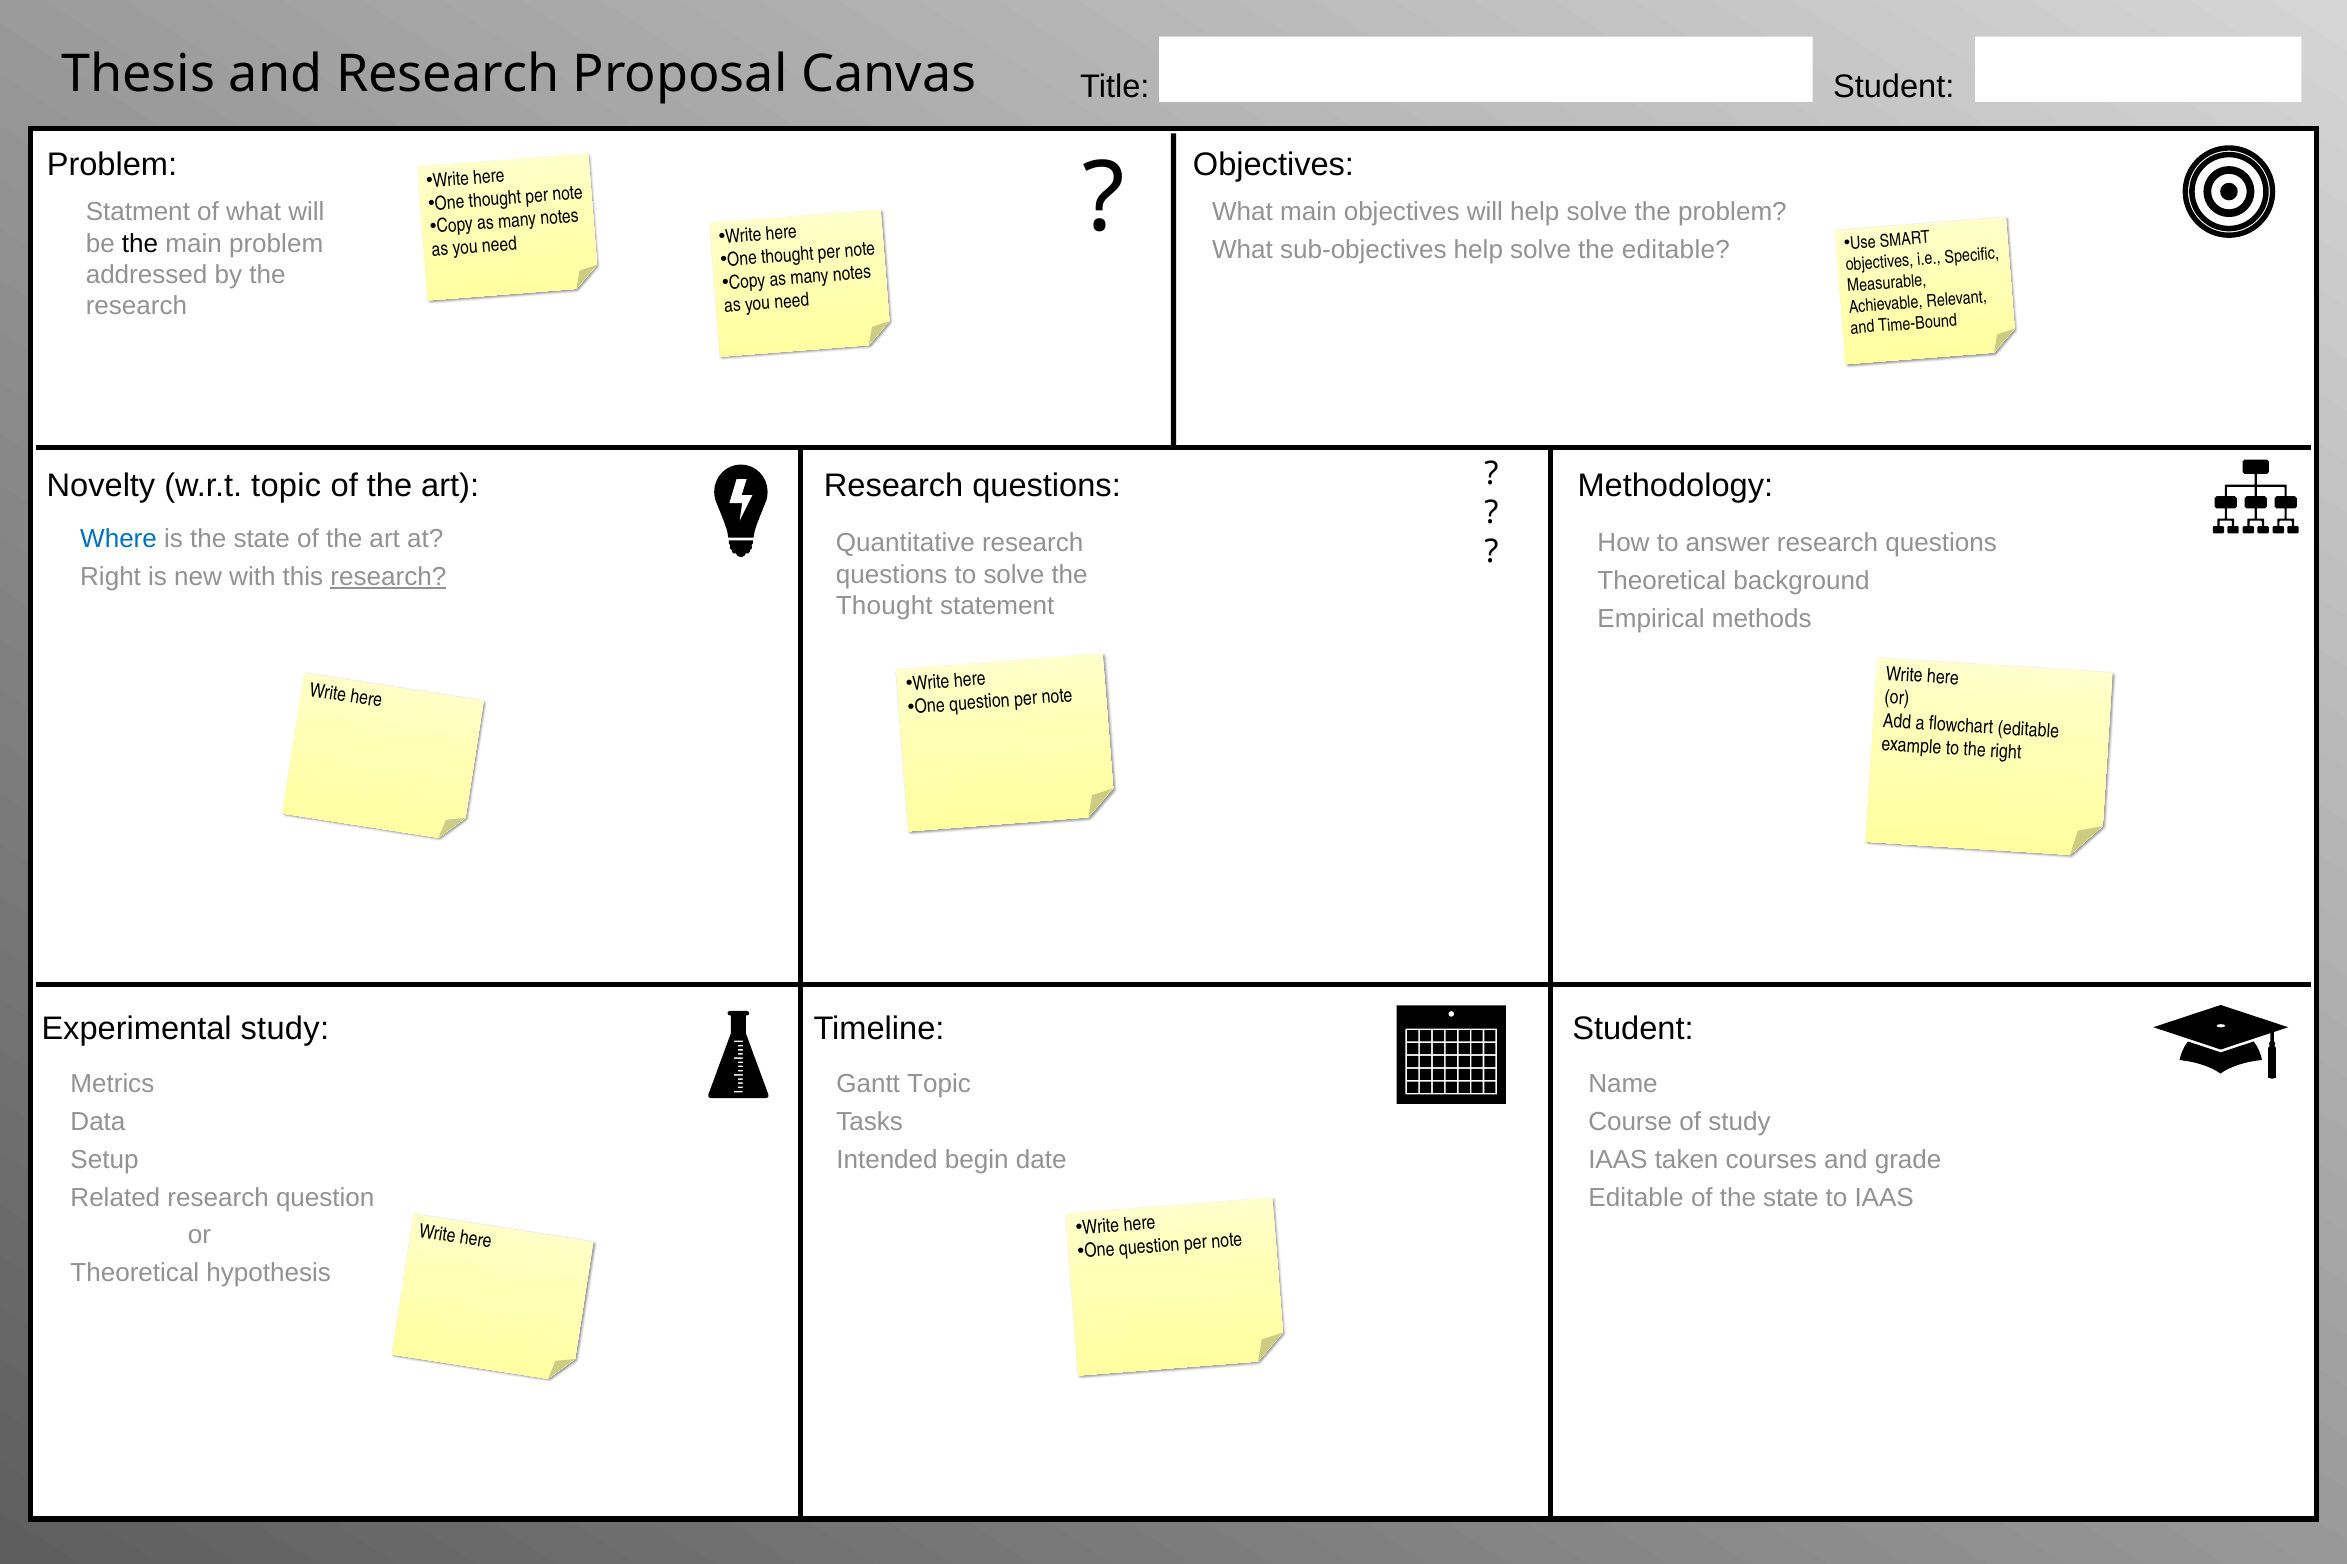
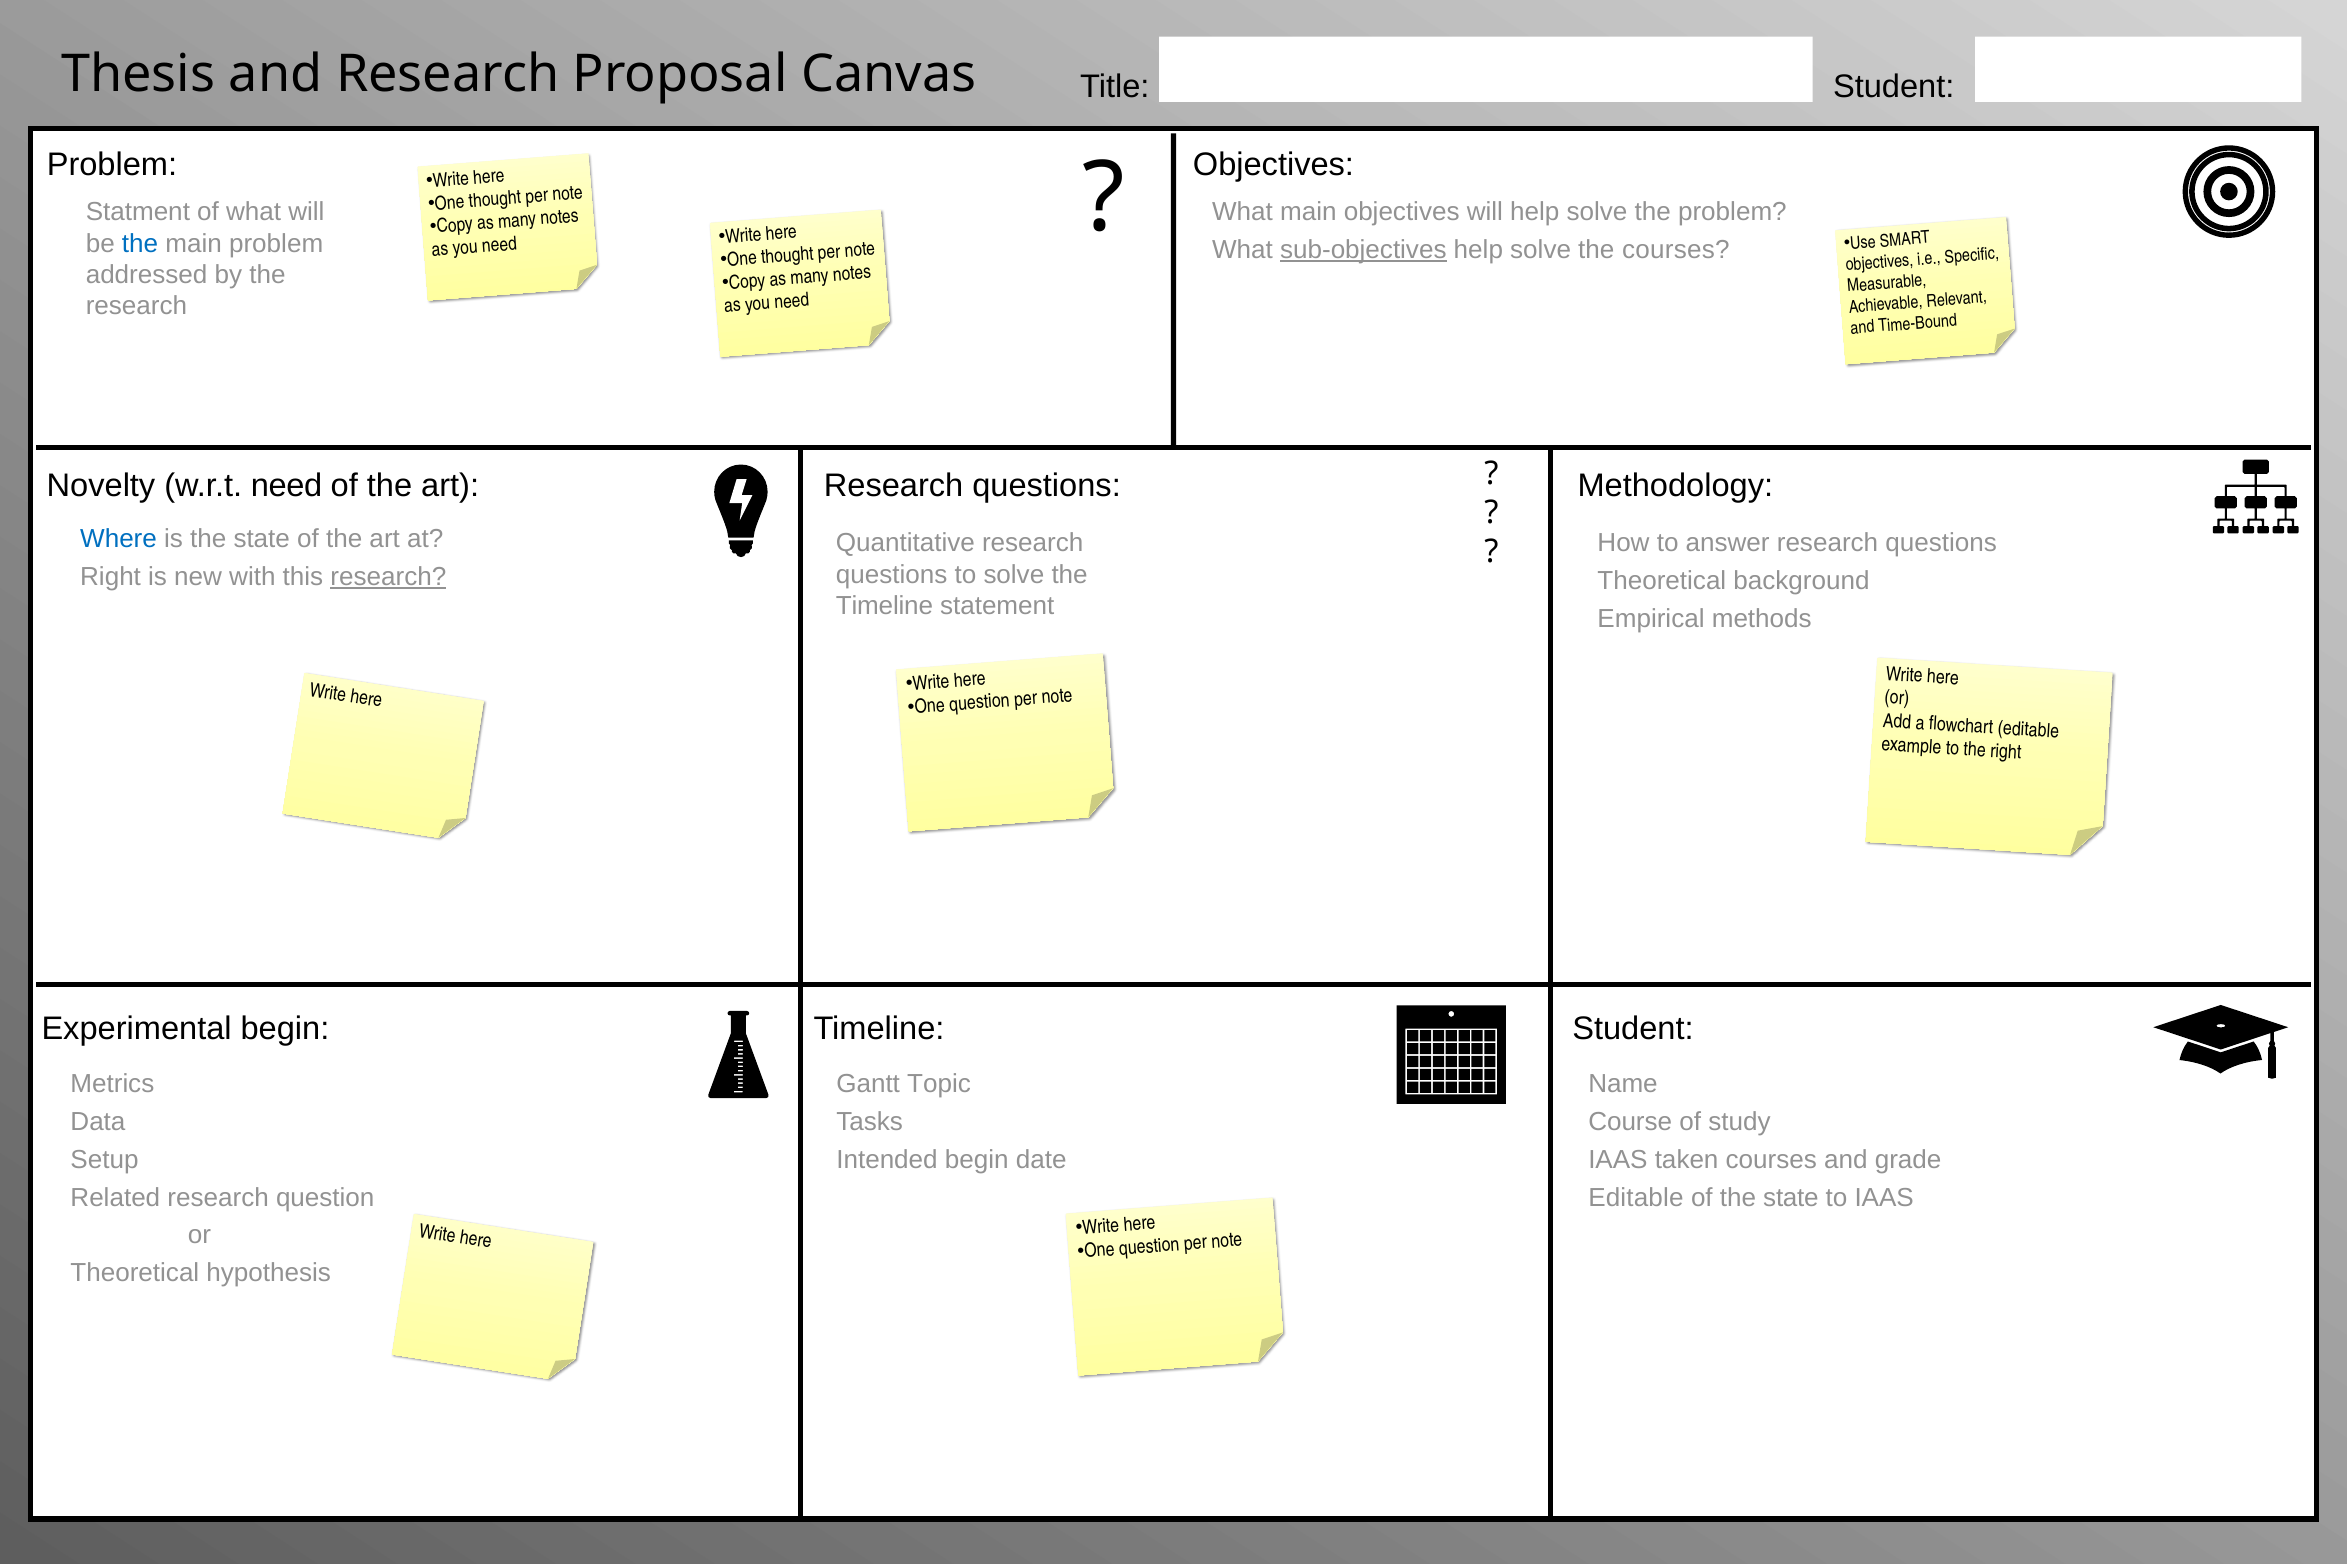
the colour: black -> blue (140, 244)
sub-objectives underline: none -> present (1363, 250)
the editable: editable -> courses (1676, 250)
w.r.t topic: topic -> need (287, 486)
Thought: Thought -> Timeline (884, 606)
Experimental study: study -> begin (285, 1030)
